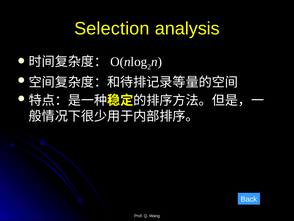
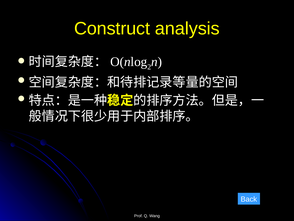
Selection: Selection -> Construct (112, 29)
